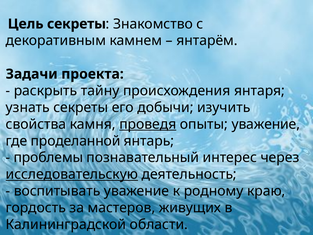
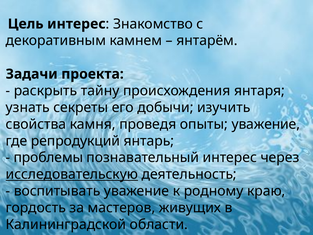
Цель секреты: секреты -> интерес (76, 24)
проведя underline: present -> none (148, 124)
проделанной: проделанной -> репродукций (76, 141)
